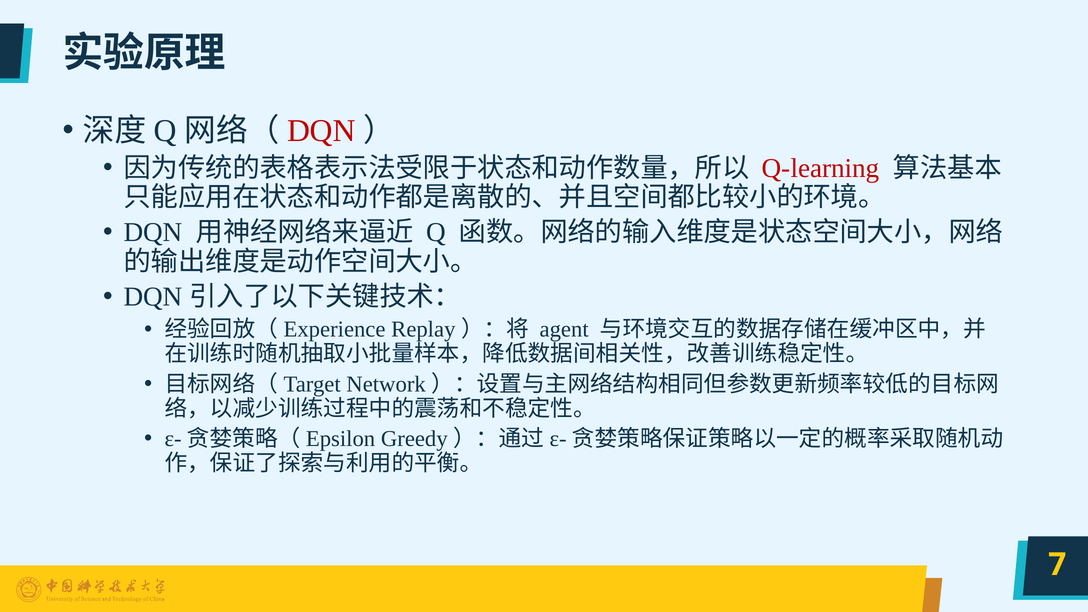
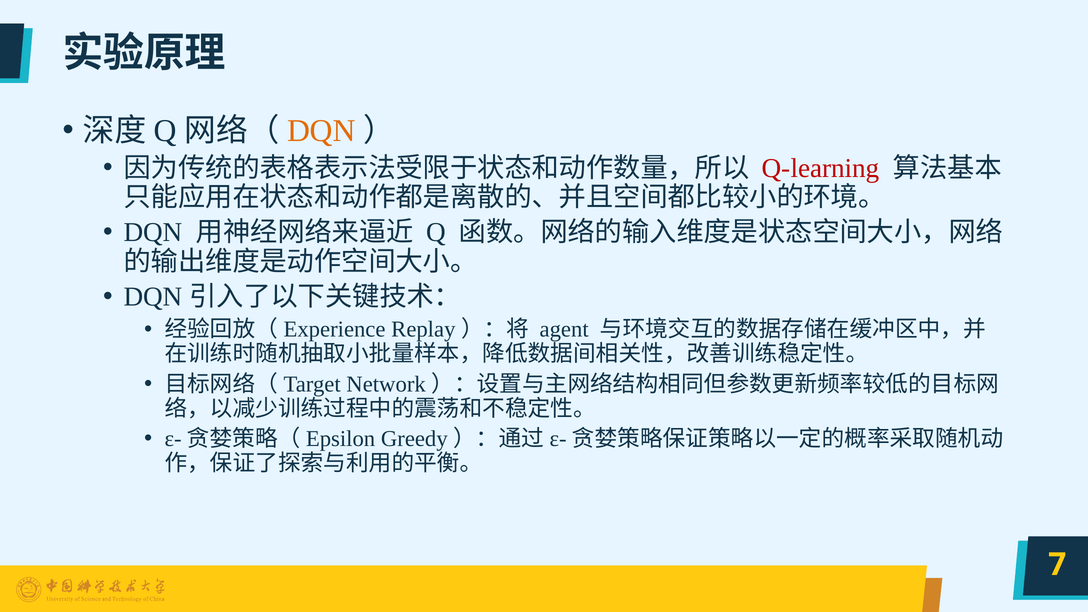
DQN colour: red -> orange (321, 131)
